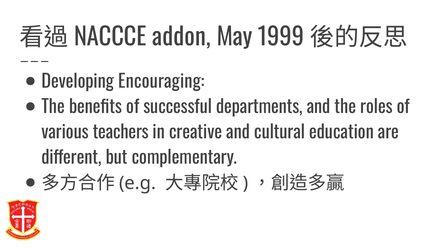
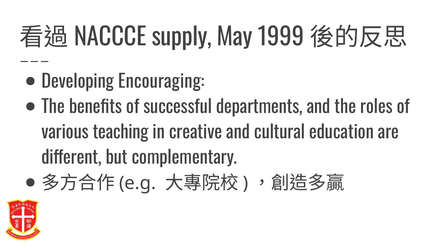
addon: addon -> supply (182, 37)
teachers: teachers -> teaching (121, 132)
